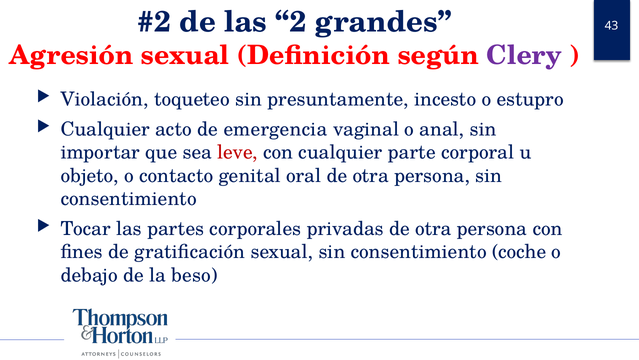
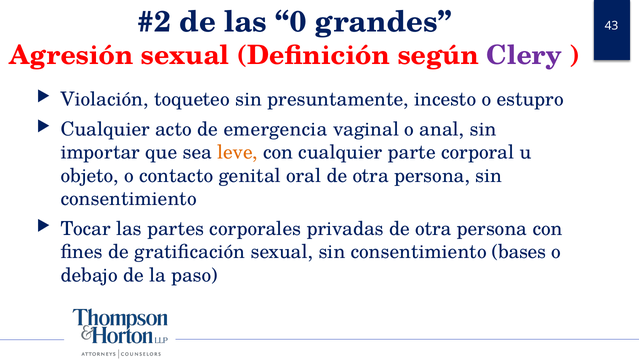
2: 2 -> 0 (291, 22)
leve colour: red -> orange (238, 152)
coche: coche -> bases (519, 252)
beso: beso -> paso (195, 275)
